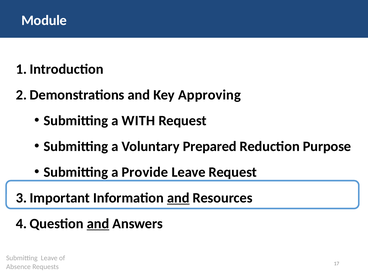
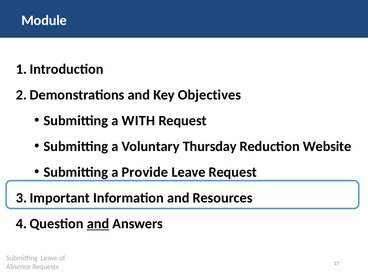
Approving: Approving -> Objectives (210, 95)
Prepared: Prepared -> Thursday (210, 146)
Purpose: Purpose -> Website (327, 146)
and underline: present -> none (178, 198)
